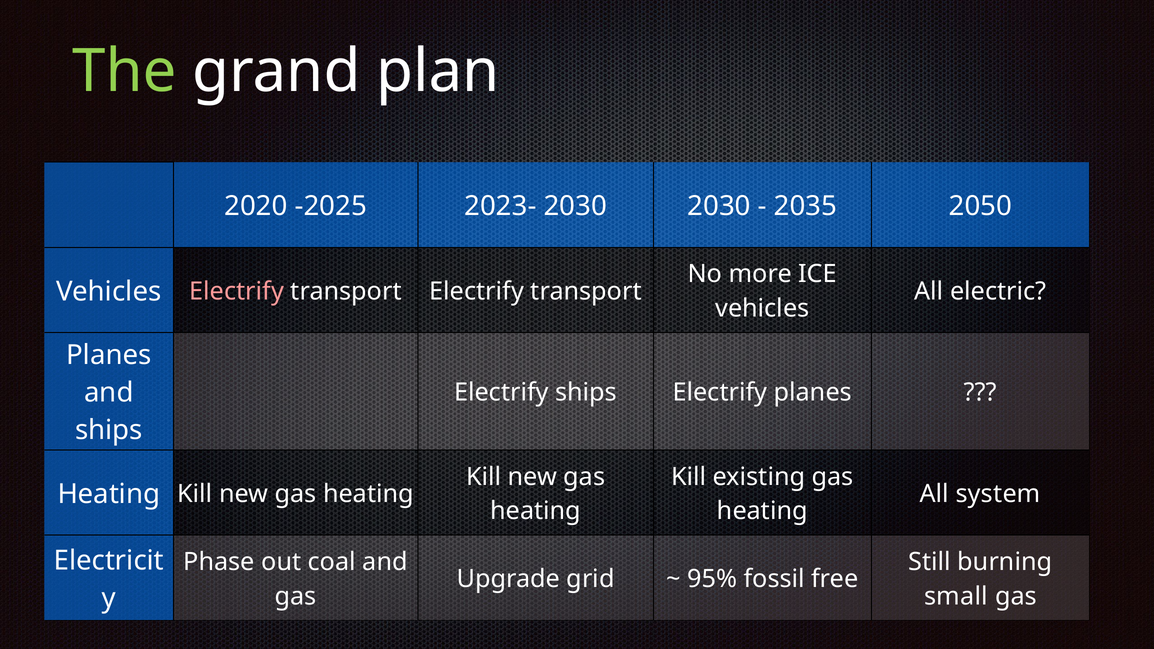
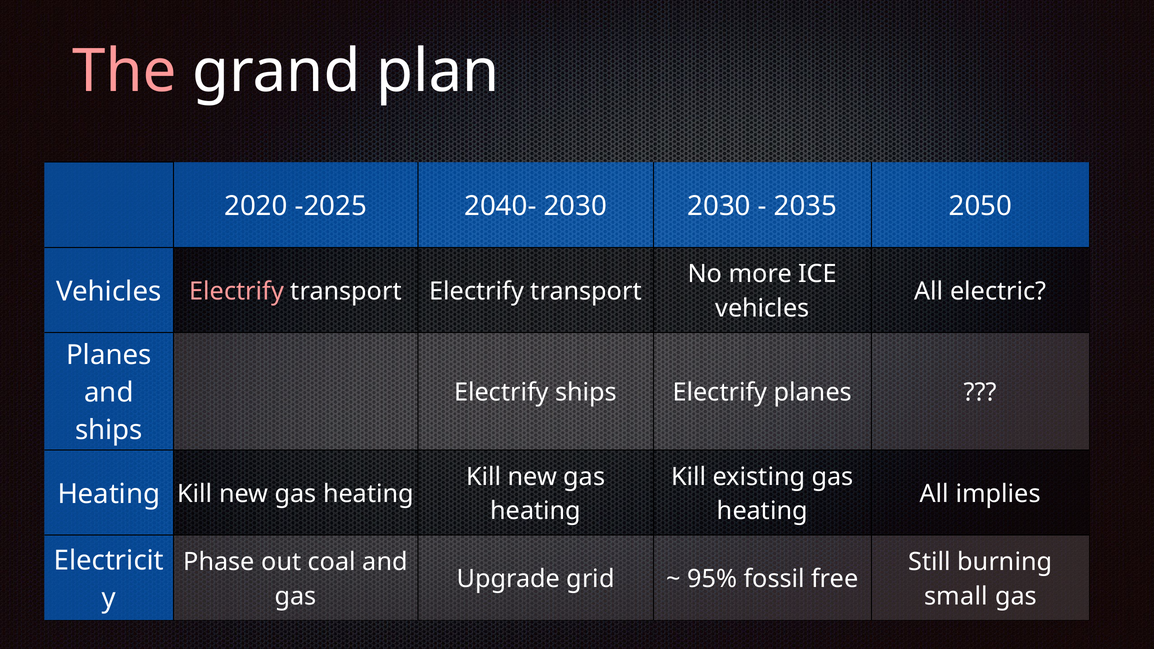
The colour: light green -> pink (124, 72)
2023-: 2023- -> 2040- (500, 206)
system: system -> implies (998, 494)
